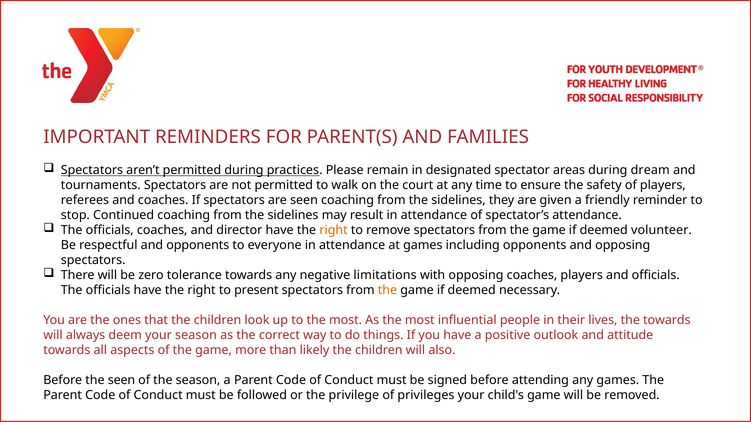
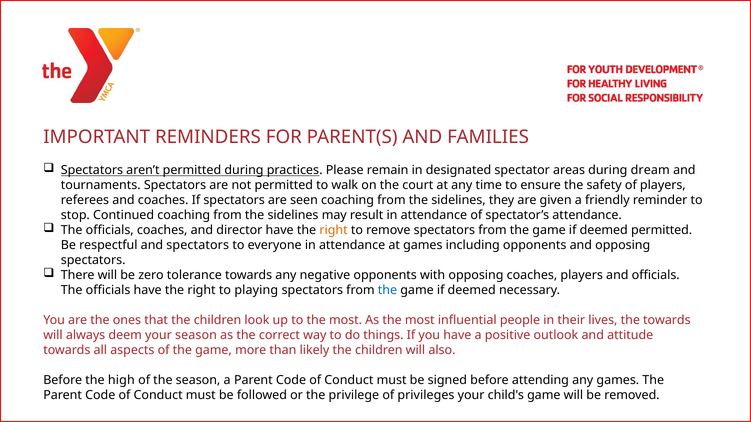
deemed volunteer: volunteer -> permitted (662, 230)
and opponents: opponents -> spectators (198, 245)
negative limitations: limitations -> opponents (385, 275)
present: present -> playing (256, 290)
the colour: orange -> blue (387, 290)
the seen: seen -> high (121, 380)
